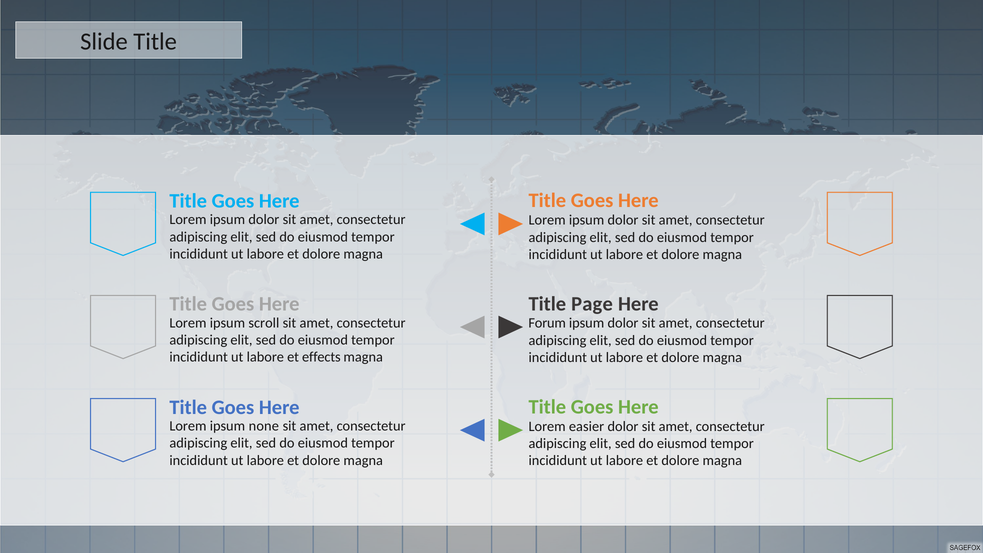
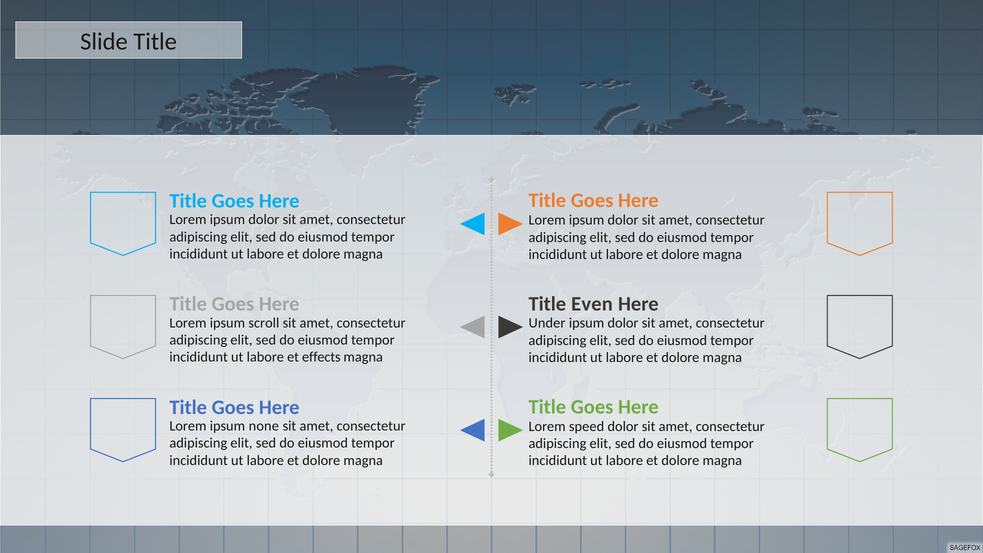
Page: Page -> Even (592, 304)
Forum: Forum -> Under (547, 323)
easier: easier -> speed (587, 426)
